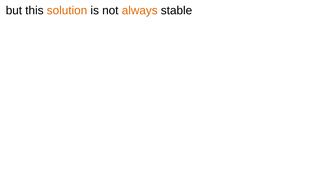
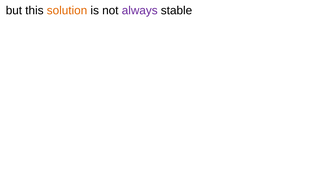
always colour: orange -> purple (140, 10)
